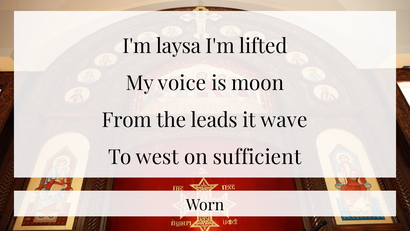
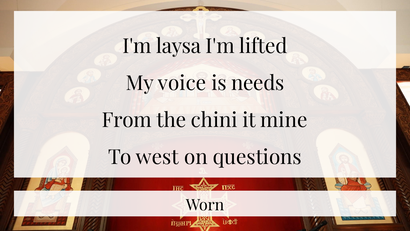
moon: moon -> needs (258, 83)
leads: leads -> chini (214, 120)
wave: wave -> mine (284, 120)
sufficient: sufficient -> questions (257, 157)
